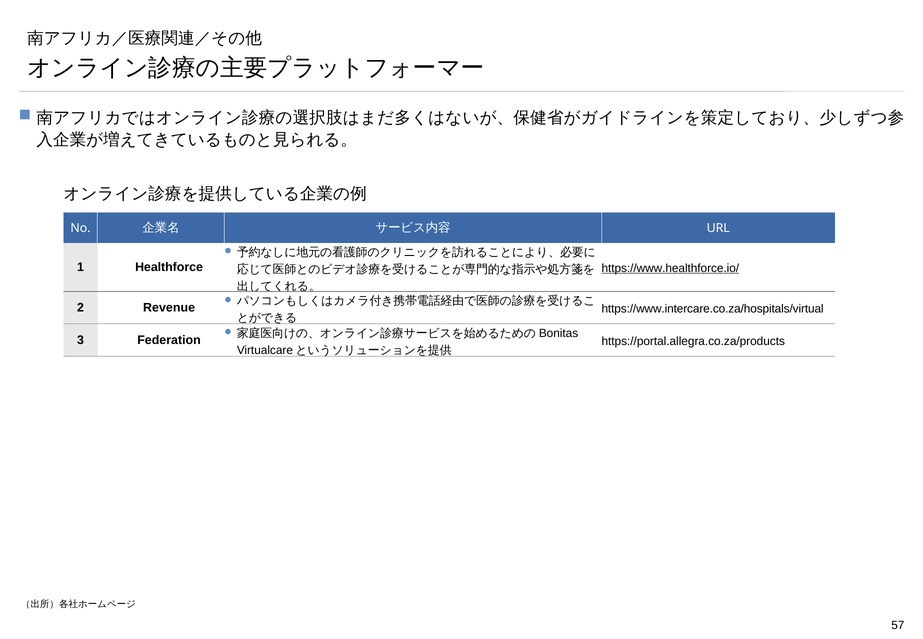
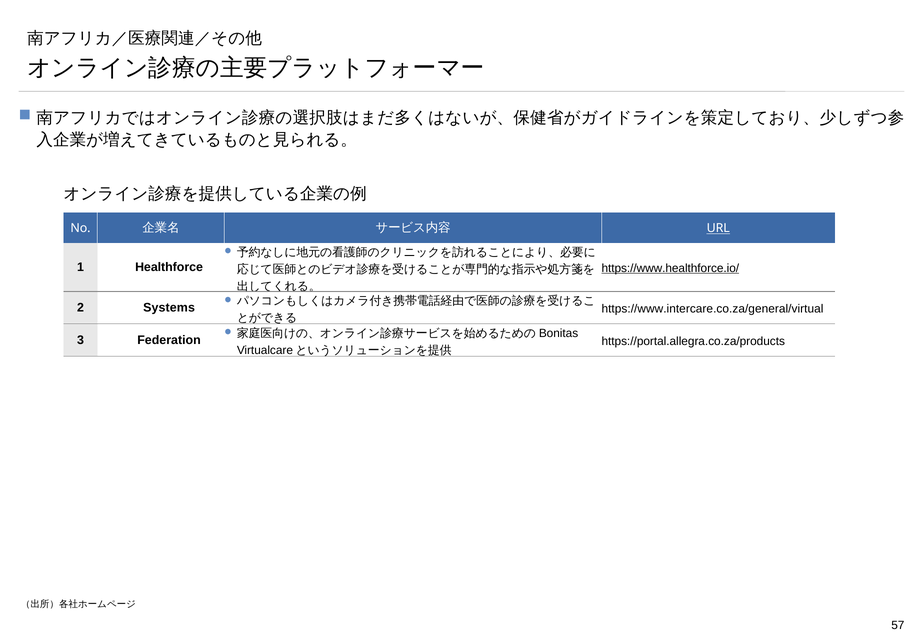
URL underline: none -> present (718, 228)
Revenue: Revenue -> Systems (169, 308)
https://www.intercare.co.za/hospitals/virtual: https://www.intercare.co.za/hospitals/virtual -> https://www.intercare.co.za/general/virtual (712, 309)
